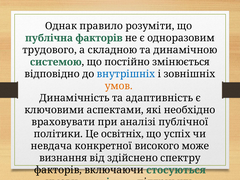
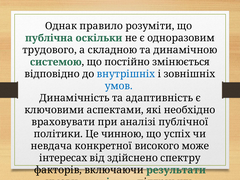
публічна факторів: факторів -> оскільки (99, 38)
умов colour: orange -> blue (119, 86)
освітніх: освітніх -> чинною (122, 134)
визнання: визнання -> інтересах (63, 158)
стосуються: стосуються -> результати (176, 170)
